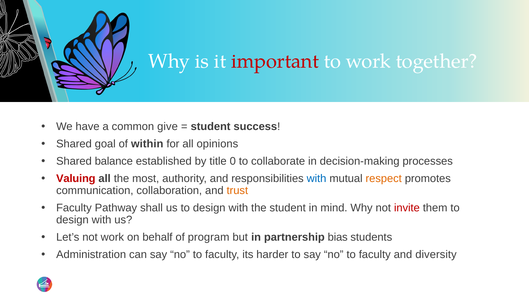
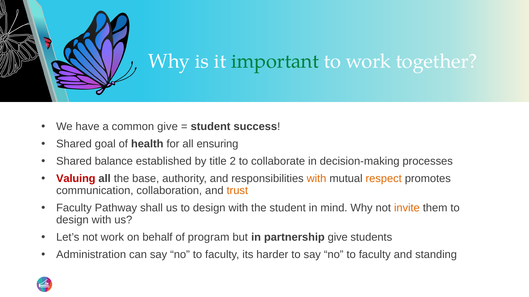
important colour: red -> green (275, 61)
within: within -> health (147, 144)
opinions: opinions -> ensuring (217, 144)
0: 0 -> 2 (233, 162)
most: most -> base (146, 179)
with colour: blue -> orange (317, 179)
invite colour: red -> orange (407, 208)
partnership bias: bias -> give (338, 238)
diversity: diversity -> standing (436, 255)
